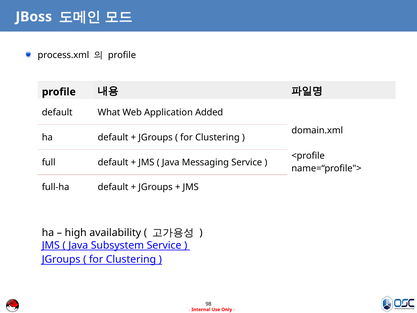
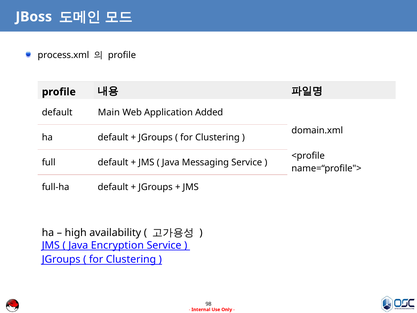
What: What -> Main (109, 112)
Subsystem: Subsystem -> Encryption (117, 245)
